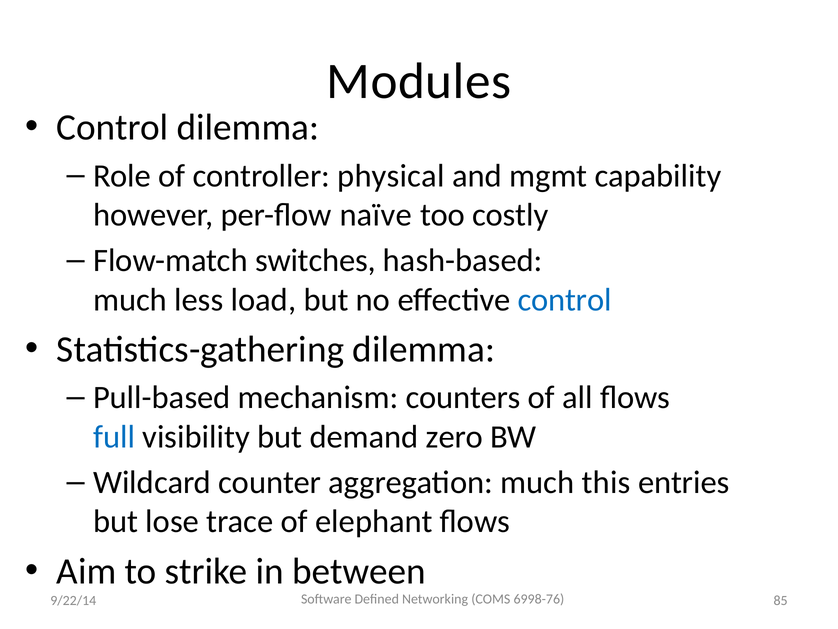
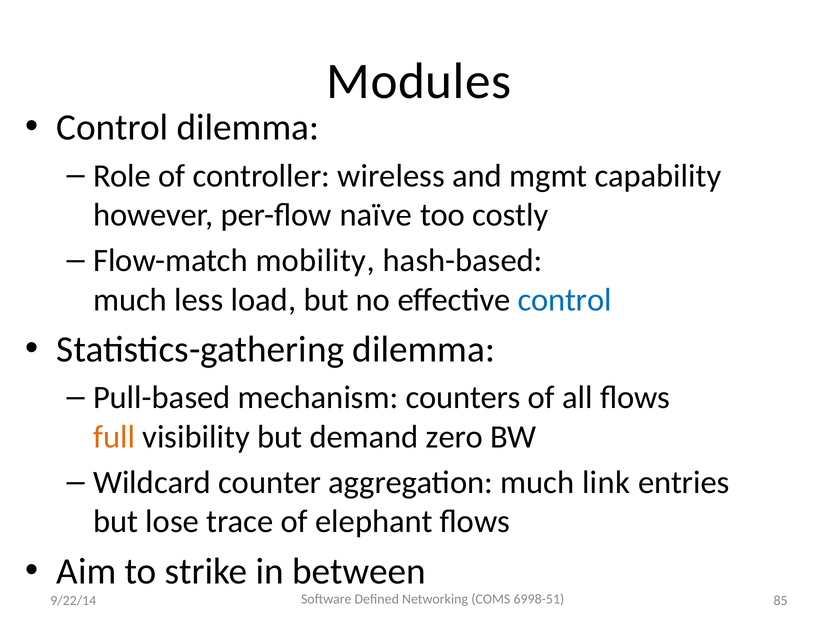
physical: physical -> wireless (391, 176)
switches: switches -> mobility (315, 260)
full colour: blue -> orange (114, 436)
this: this -> link (606, 482)
6998-76: 6998-76 -> 6998-51 (539, 599)
